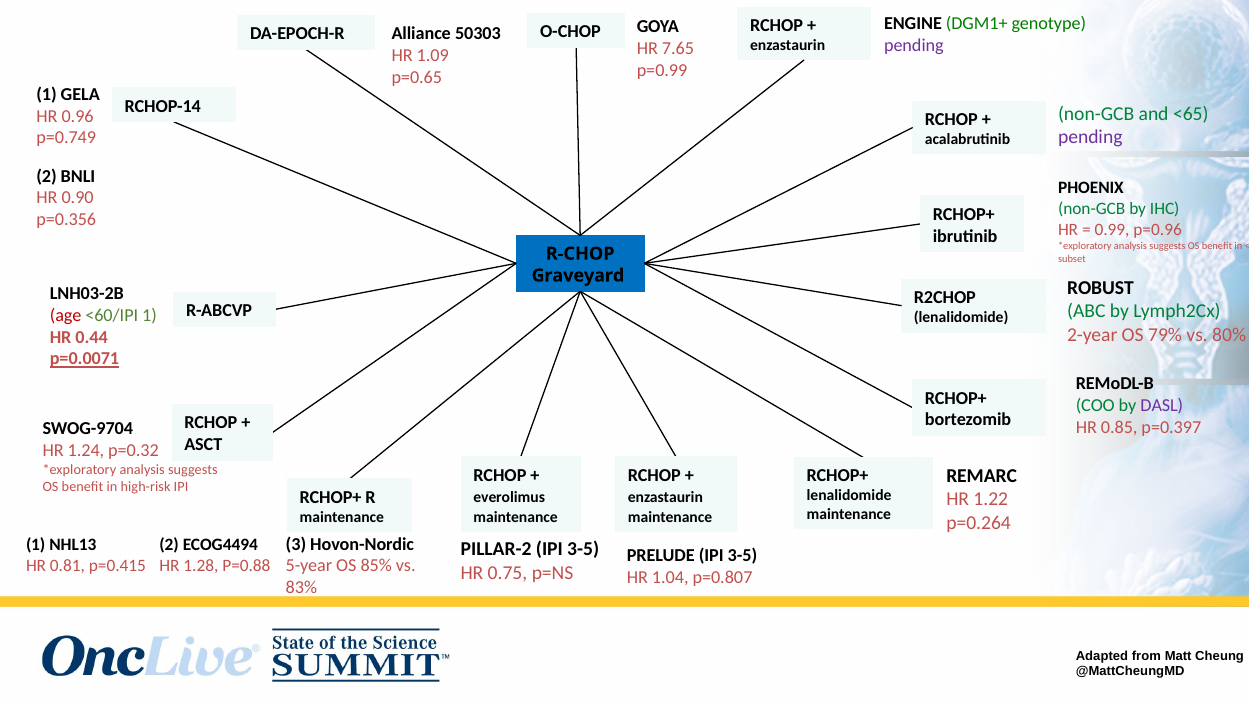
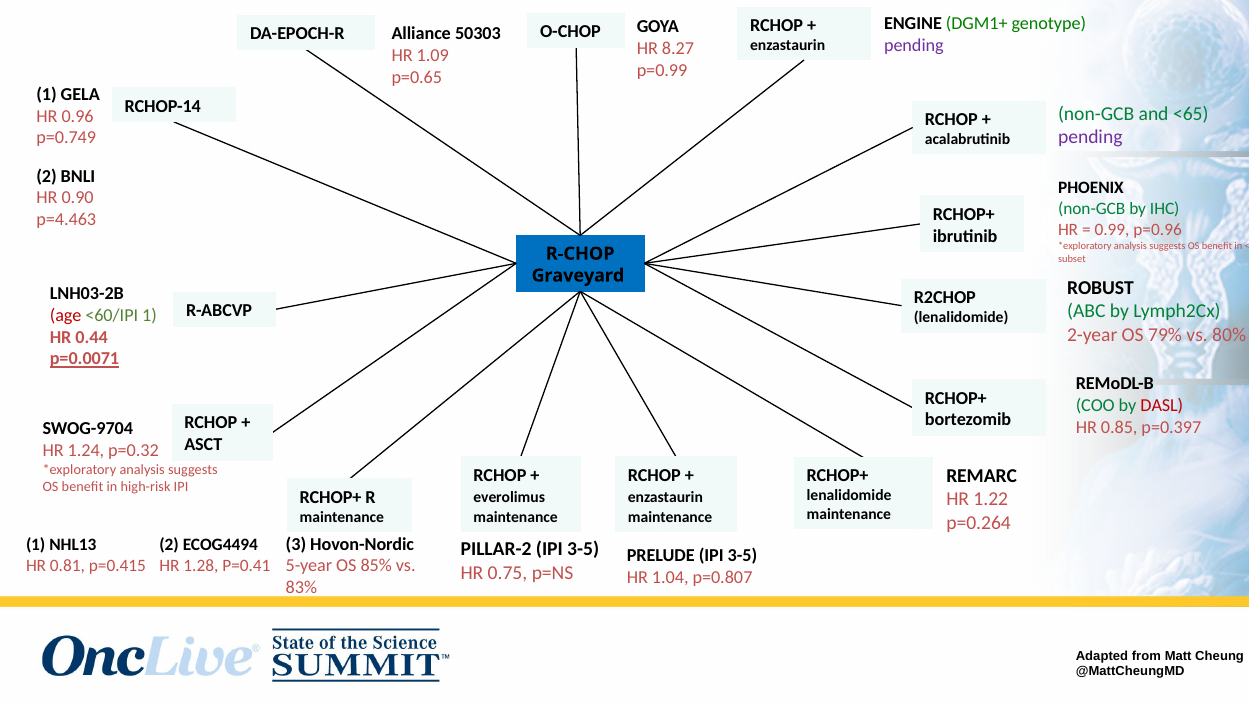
7.65: 7.65 -> 8.27 (678, 49)
p=0.356: p=0.356 -> p=4.463 (66, 220)
DASL colour: purple -> red (1162, 405)
P=0.88: P=0.88 -> P=0.41 (246, 566)
